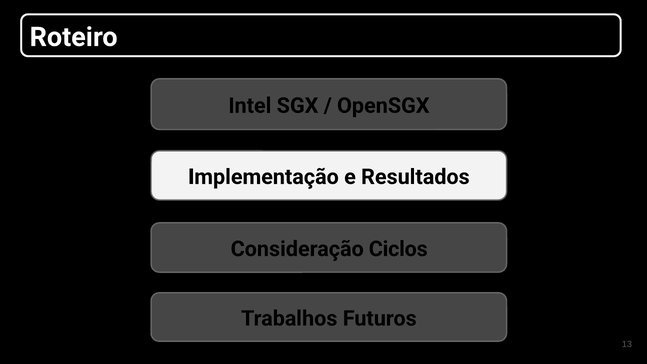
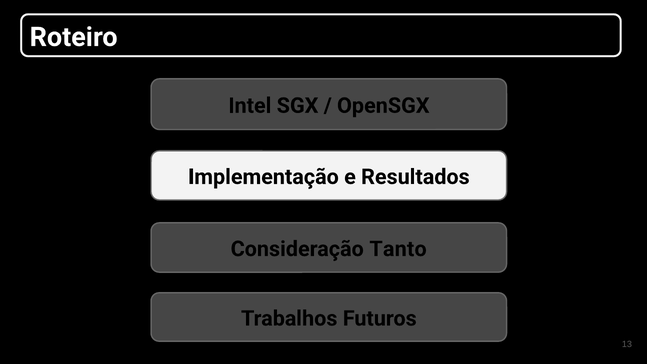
Ciclos: Ciclos -> Tanto (398, 249)
